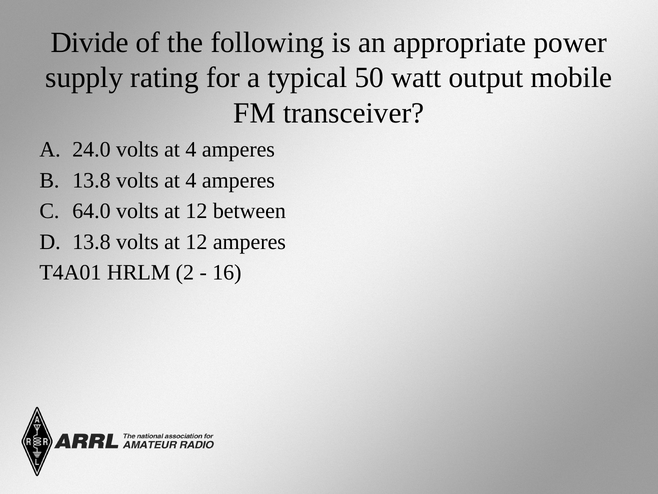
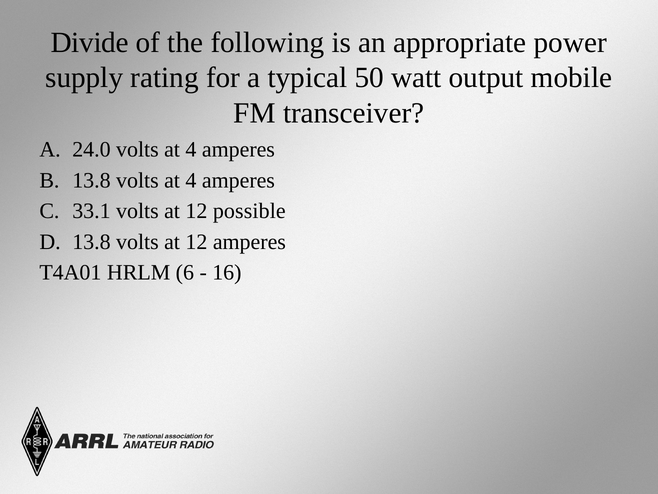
64.0: 64.0 -> 33.1 (91, 211)
between: between -> possible (249, 211)
2: 2 -> 6 (185, 272)
